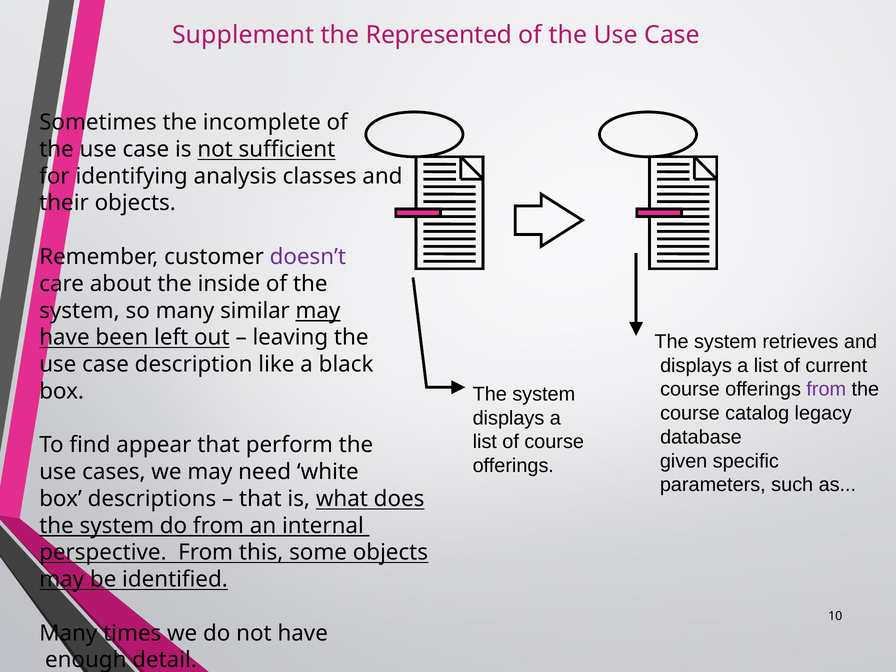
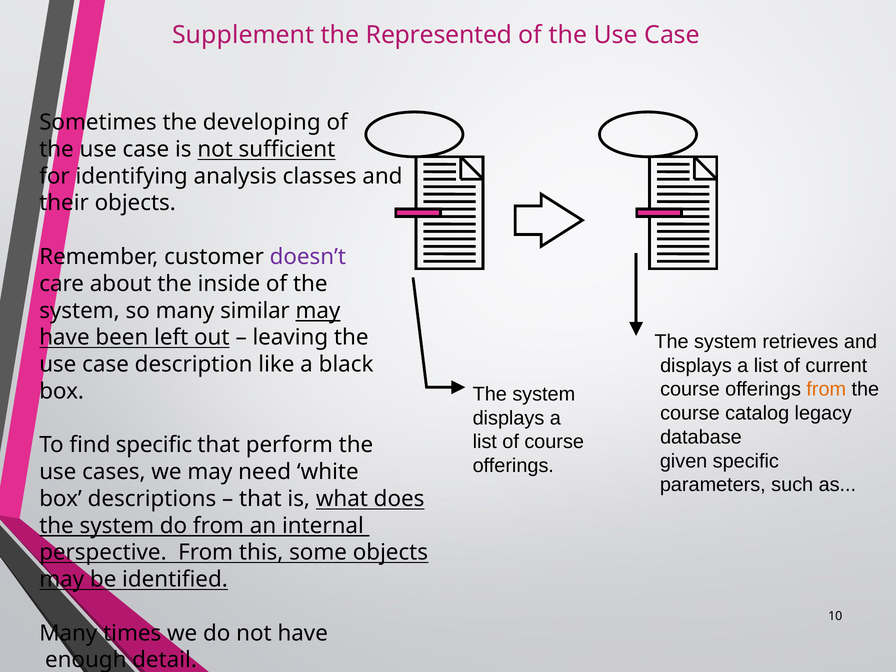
incomplete: incomplete -> developing (262, 122)
from colour: purple -> orange (826, 389)
find appear: appear -> specific (154, 445)
